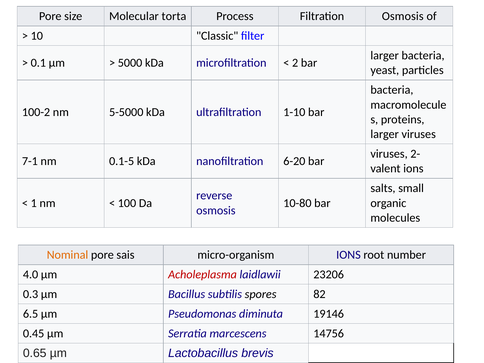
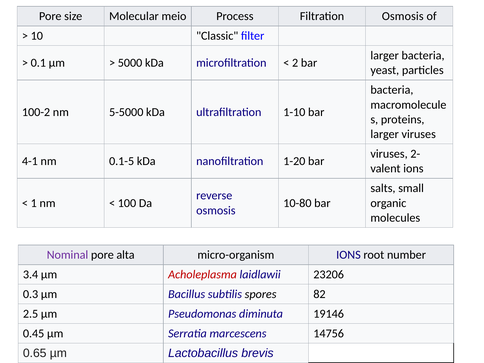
torta: torta -> meio (174, 16)
7-1: 7-1 -> 4-1 (30, 161)
6-20: 6-20 -> 1-20 (294, 161)
Nominal colour: orange -> purple (68, 255)
sais: sais -> alta (126, 255)
4.0: 4.0 -> 3.4 (31, 275)
6.5: 6.5 -> 2.5 (31, 314)
